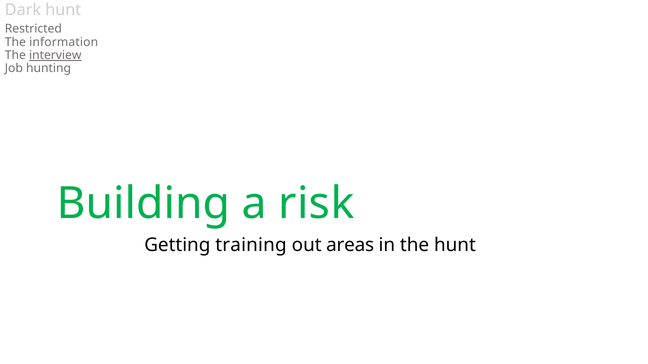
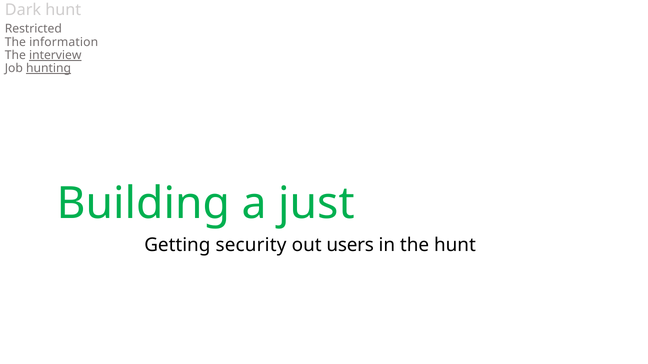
hunting underline: none -> present (49, 68)
risk: risk -> just (317, 204)
training: training -> security (251, 245)
areas: areas -> users (350, 245)
